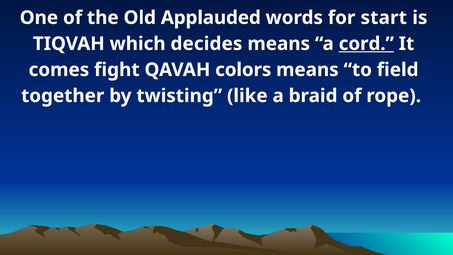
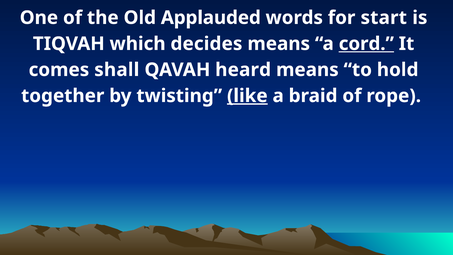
fight: fight -> shall (117, 70)
colors: colors -> heard (243, 70)
field: field -> hold (398, 70)
like underline: none -> present (247, 96)
